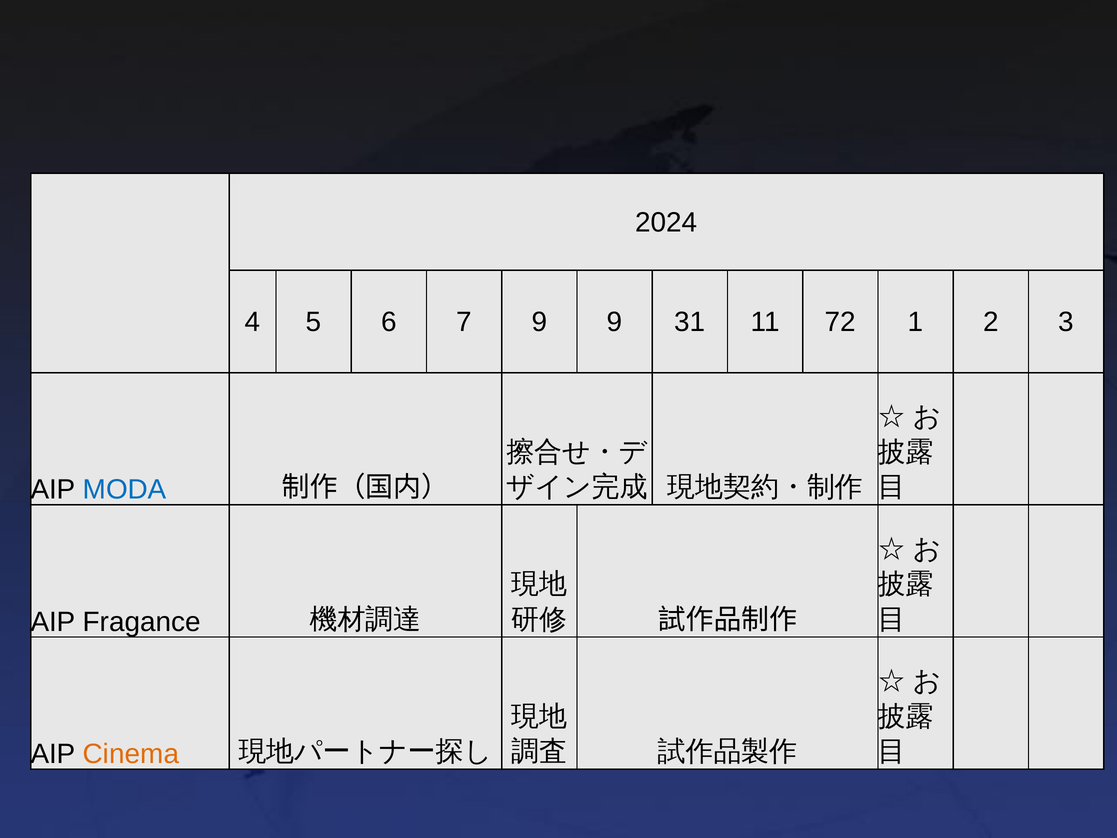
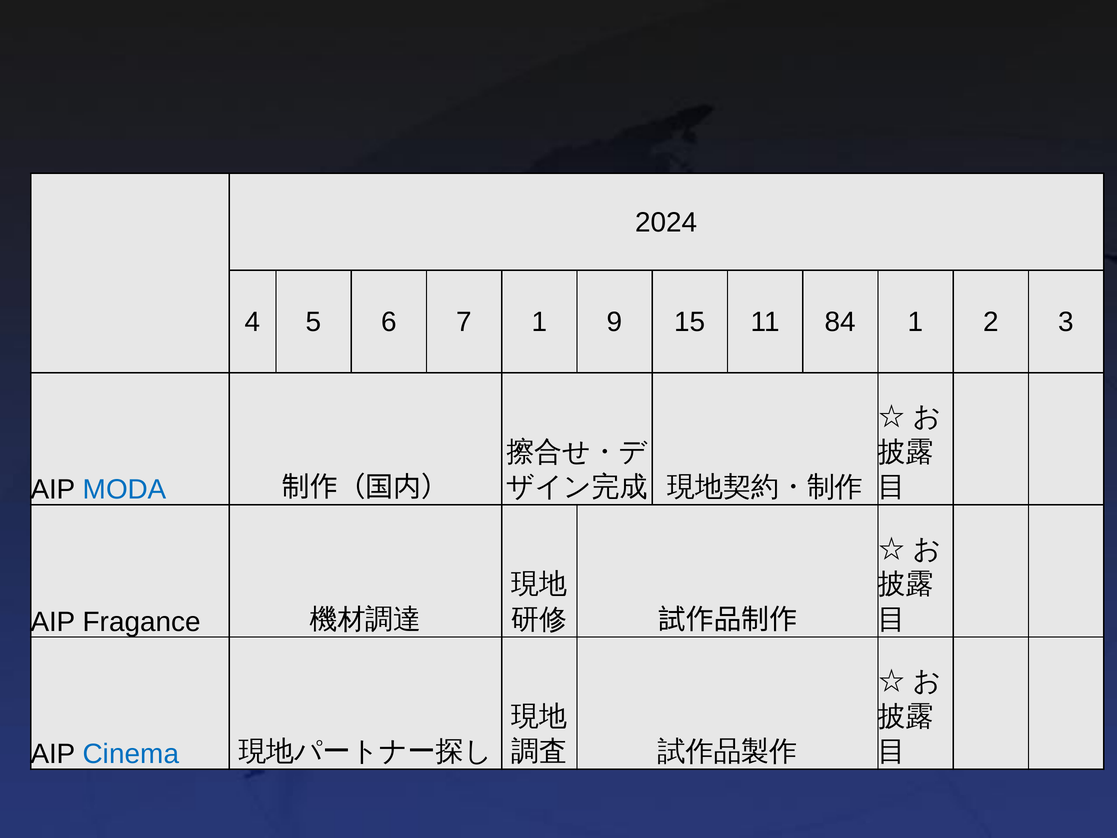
7 9: 9 -> 1 (539, 322)
31: 31 -> 15 (690, 322)
72: 72 -> 84 (840, 322)
Cinema colour: orange -> blue (131, 754)
